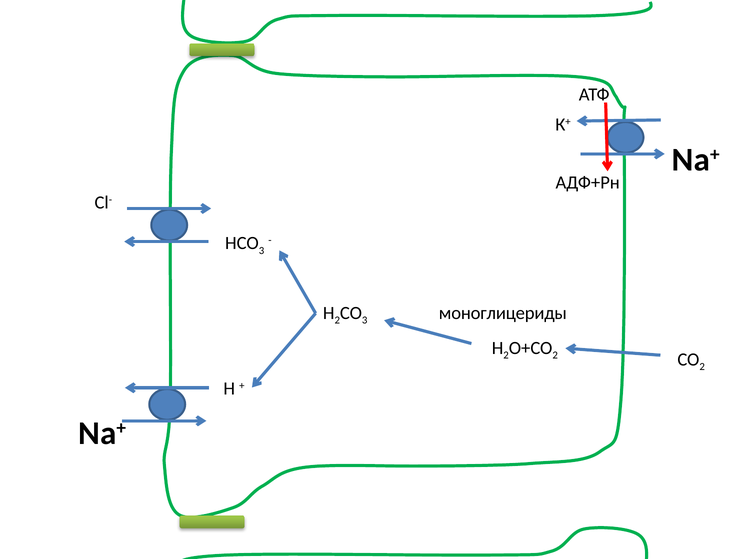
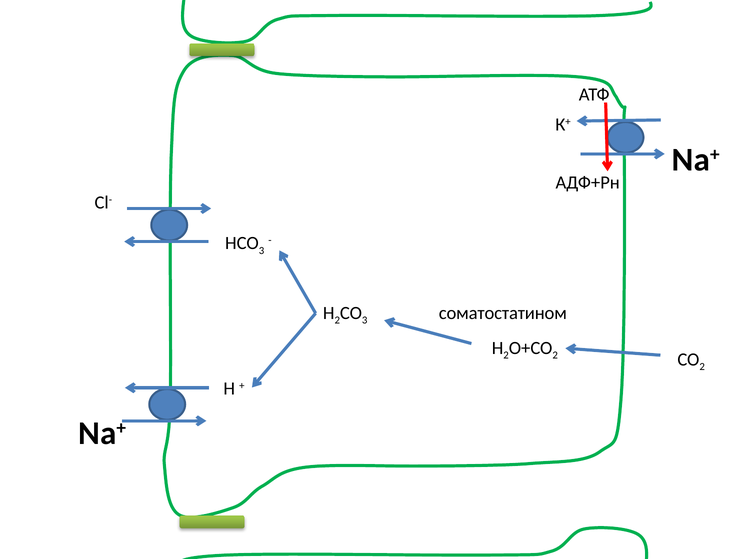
моноглицериды: моноглицериды -> соматостатином (503, 313)
